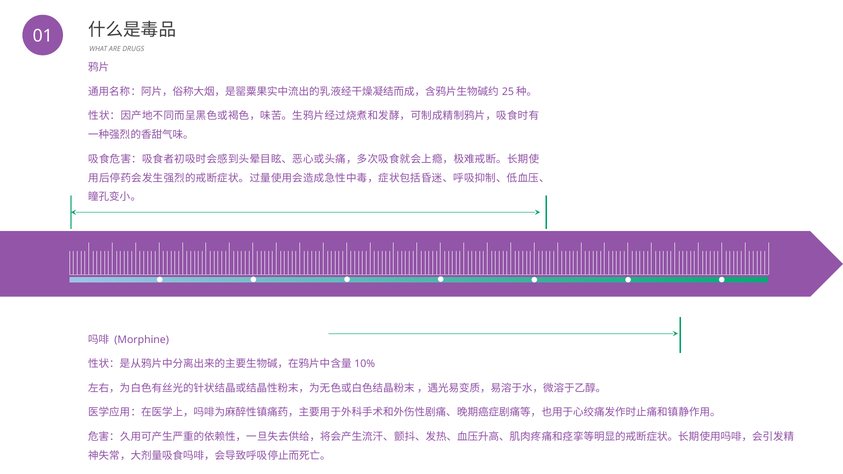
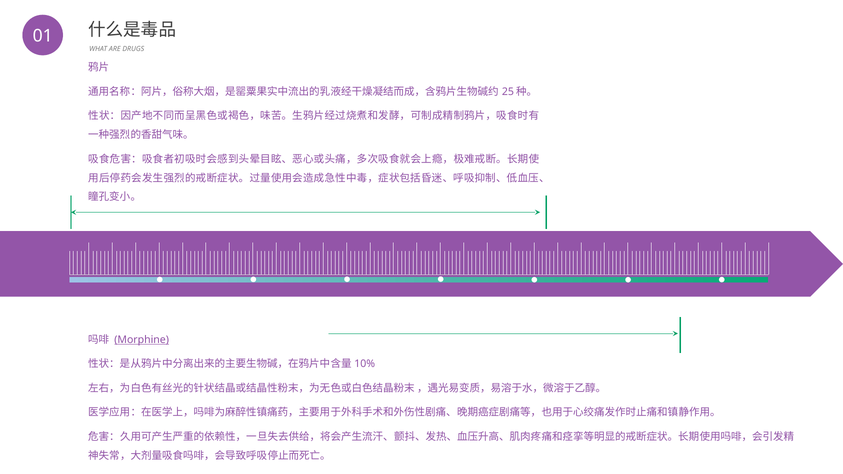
Morphine underline: none -> present (142, 340)
